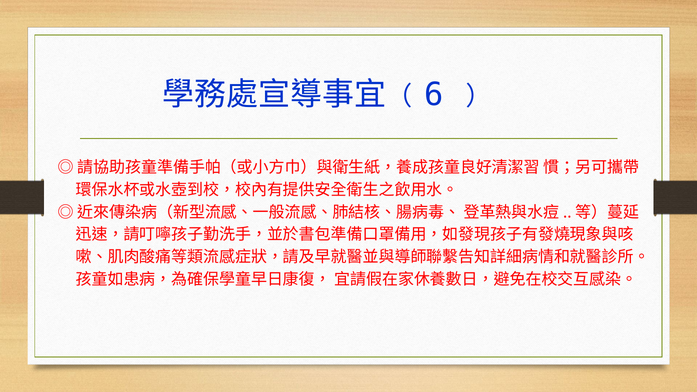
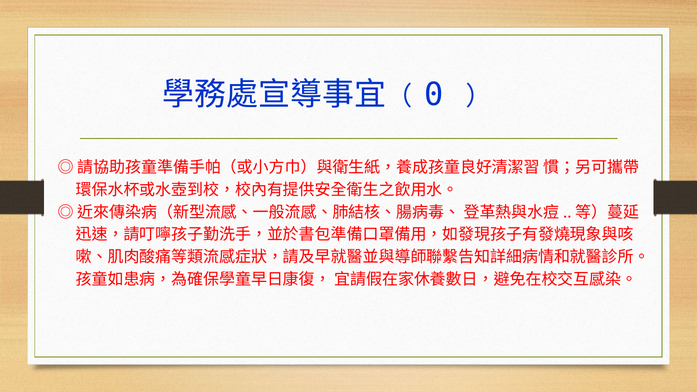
6: 6 -> 0 (434, 95)
